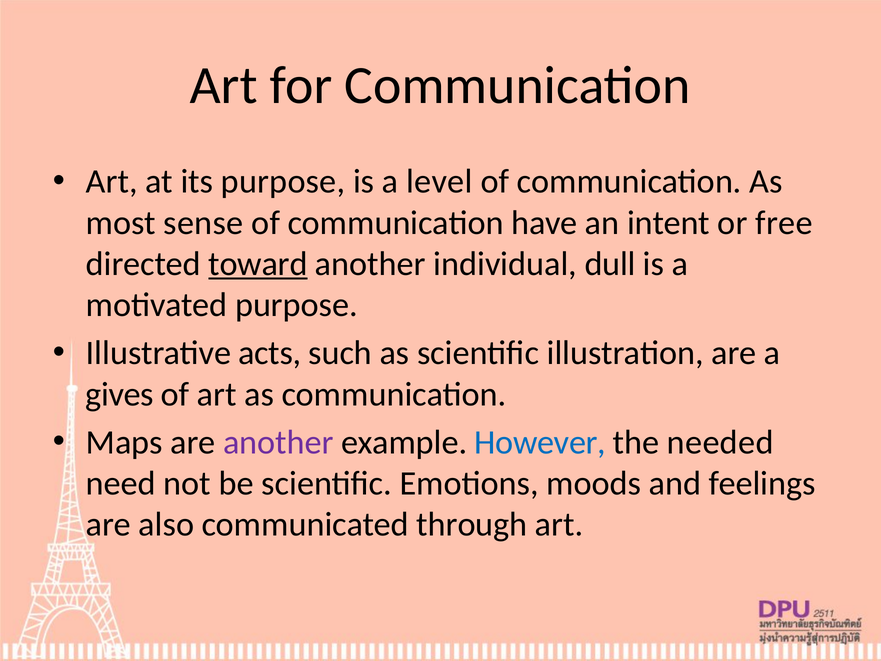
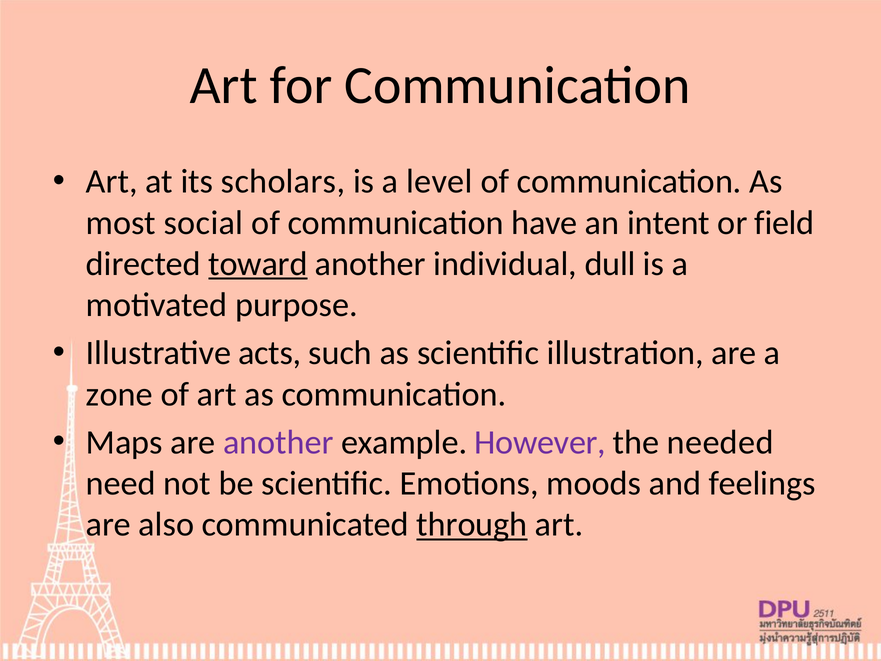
its purpose: purpose -> scholars (283, 182)
sense: sense -> social (203, 223)
free: free -> field (784, 223)
gives: gives -> zone (119, 394)
However colour: blue -> purple (540, 442)
through underline: none -> present (472, 524)
